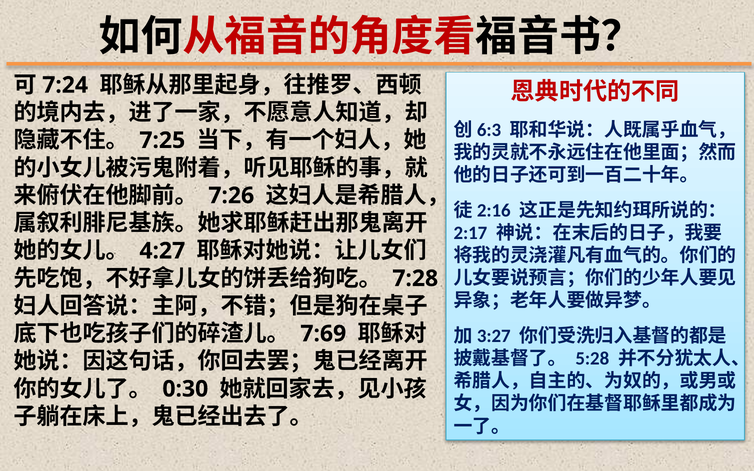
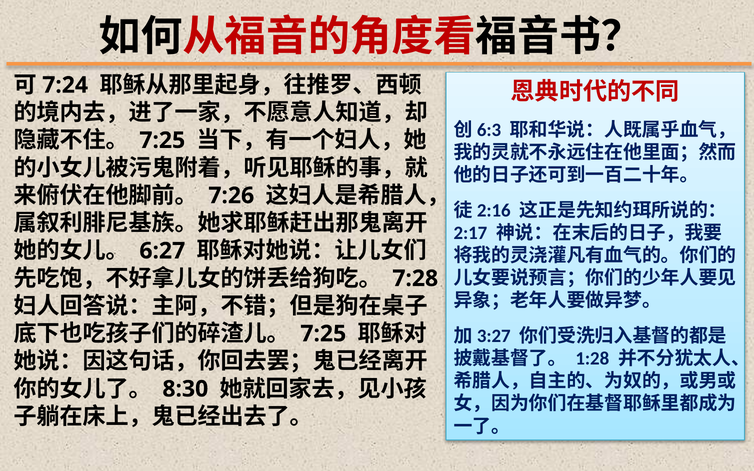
4:27: 4:27 -> 6:27 (162, 251)
7:69: 7:69 -> 7:25 (323, 334)
5:28: 5:28 -> 1:28 (592, 359)
0:30: 0:30 -> 8:30 (185, 389)
